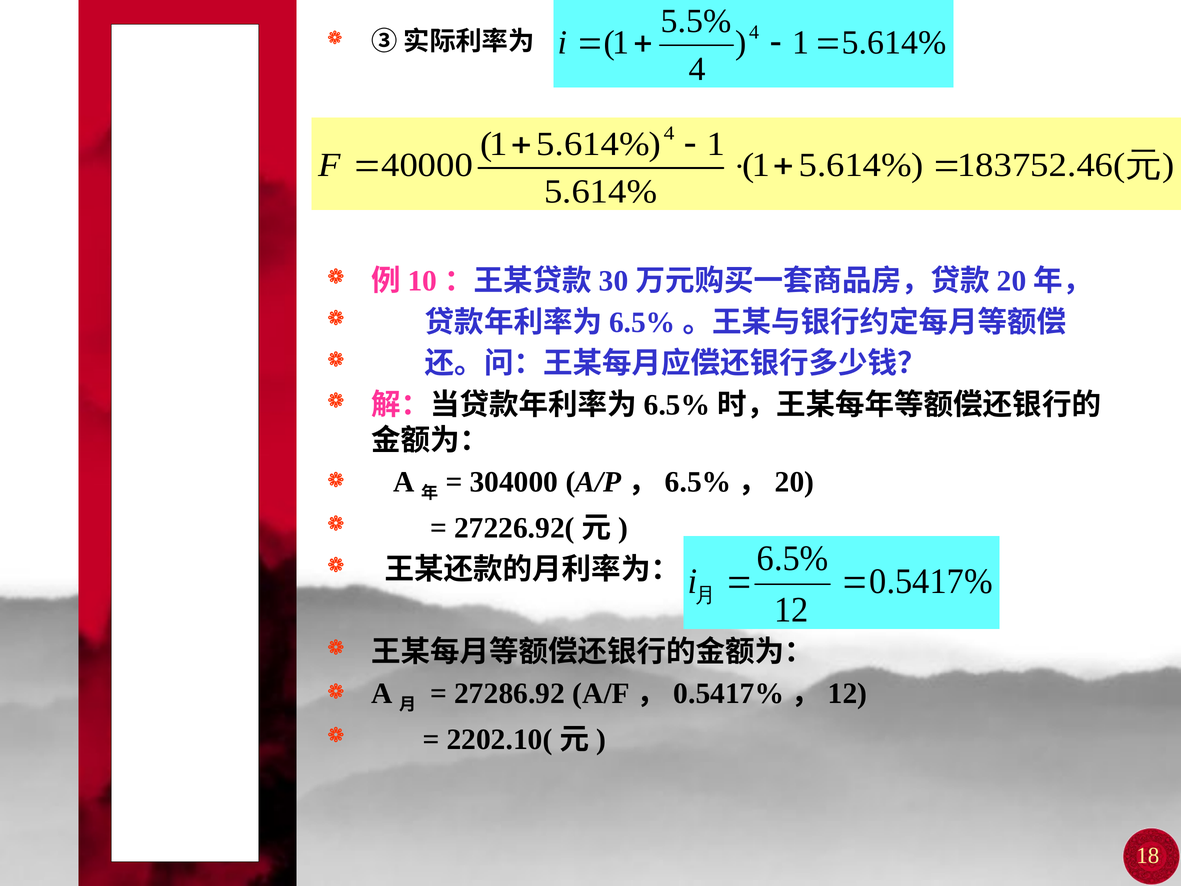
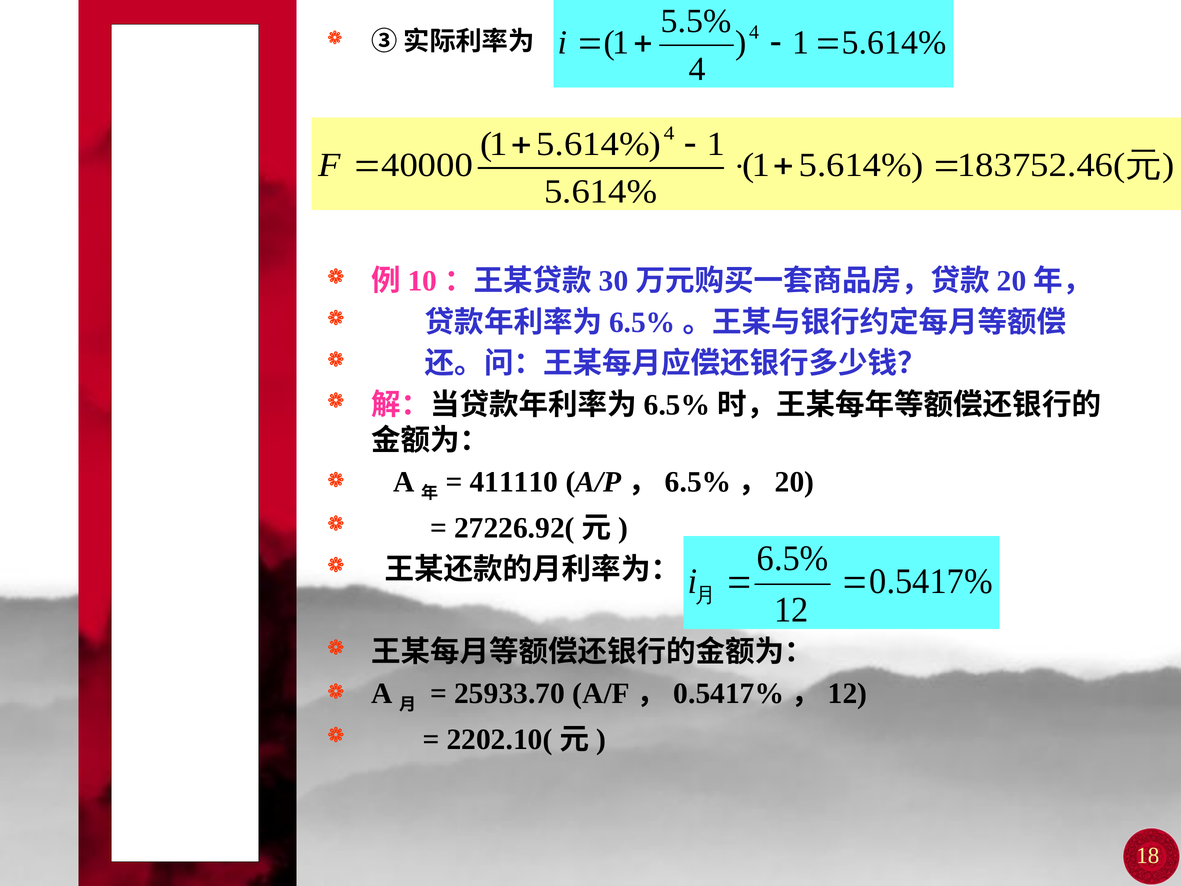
304000: 304000 -> 411110 (514, 482)
27286.92: 27286.92 -> 25933.70 (510, 693)
